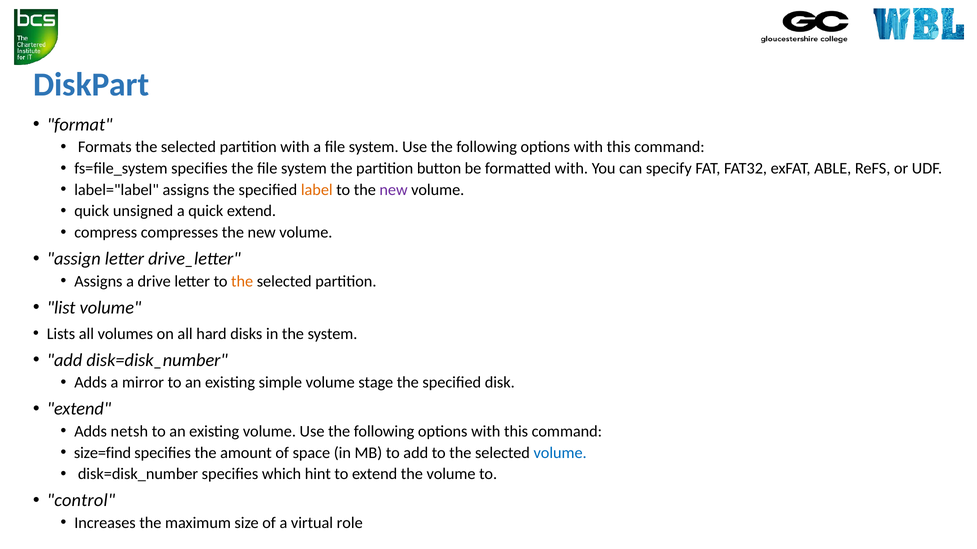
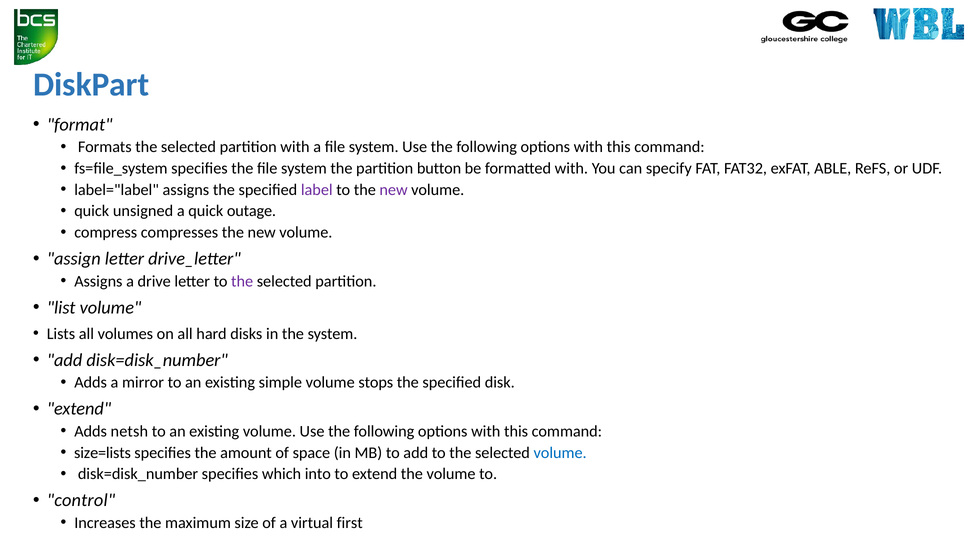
label colour: orange -> purple (317, 190)
quick extend: extend -> outage (251, 211)
the colour: orange -> purple (242, 281)
stage: stage -> stops (376, 383)
size=find: size=find -> size=lists (103, 453)
hint: hint -> into (318, 474)
role: role -> first (350, 523)
